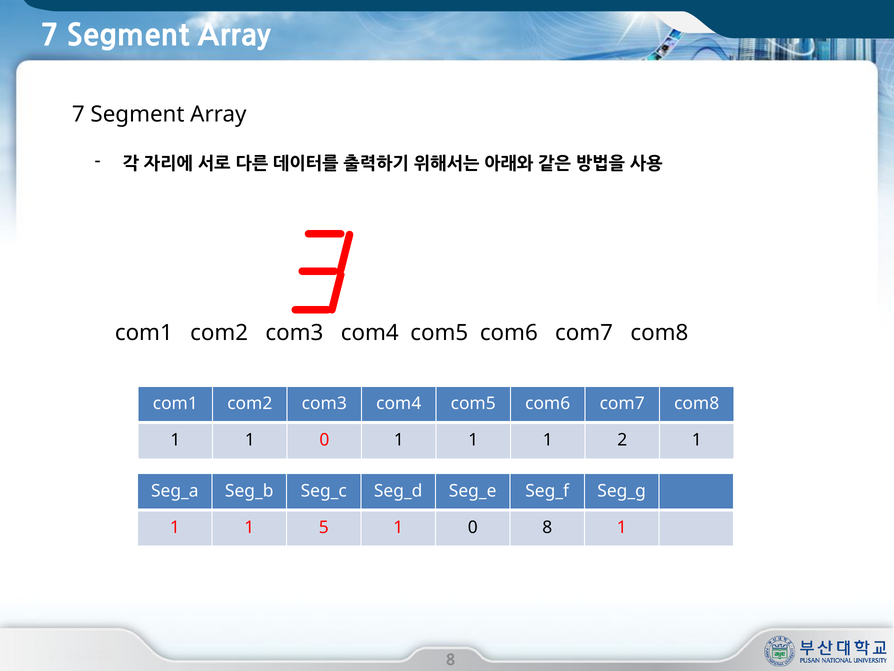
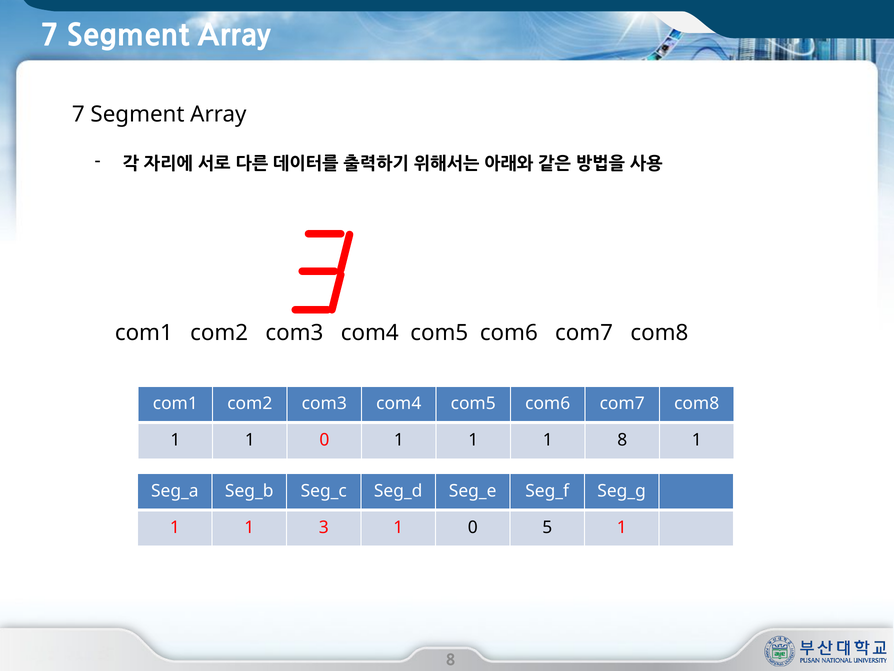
1 2: 2 -> 8 (622, 440)
5: 5 -> 3 (324, 527)
0 8: 8 -> 5 (547, 527)
